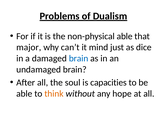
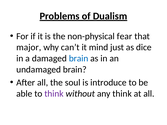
non-physical able: able -> fear (125, 36)
capacities: capacities -> introduce (108, 83)
think colour: orange -> purple (54, 94)
any hope: hope -> think (122, 94)
